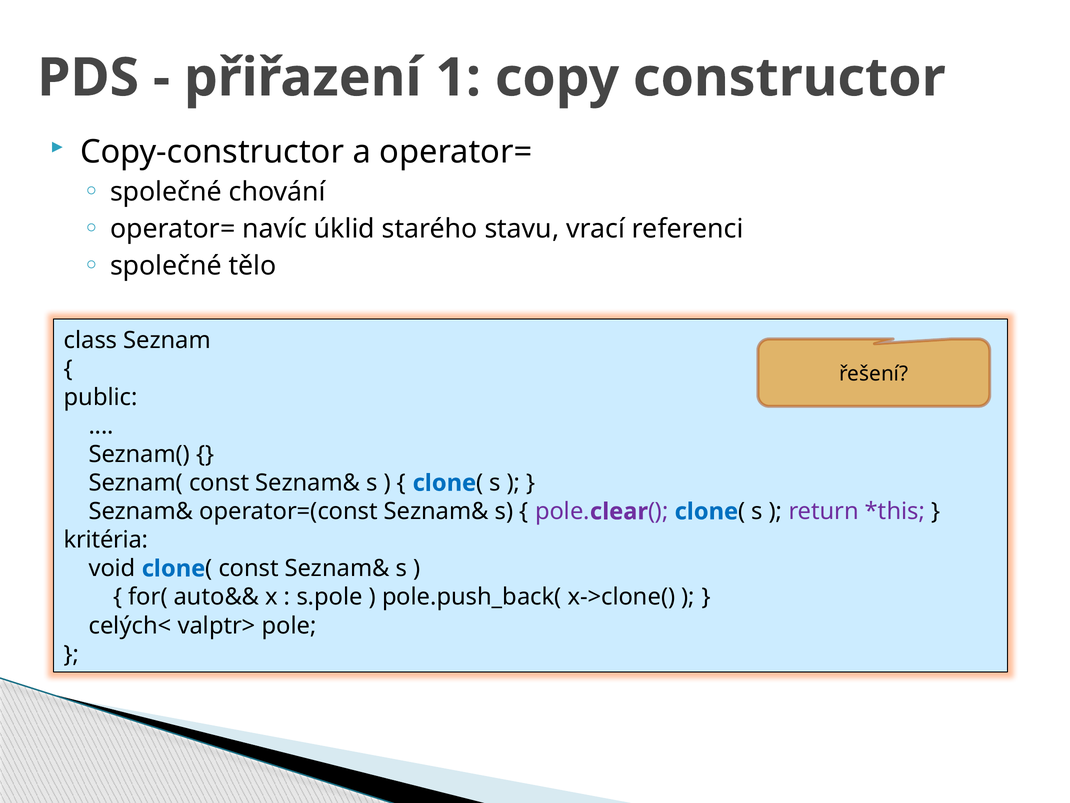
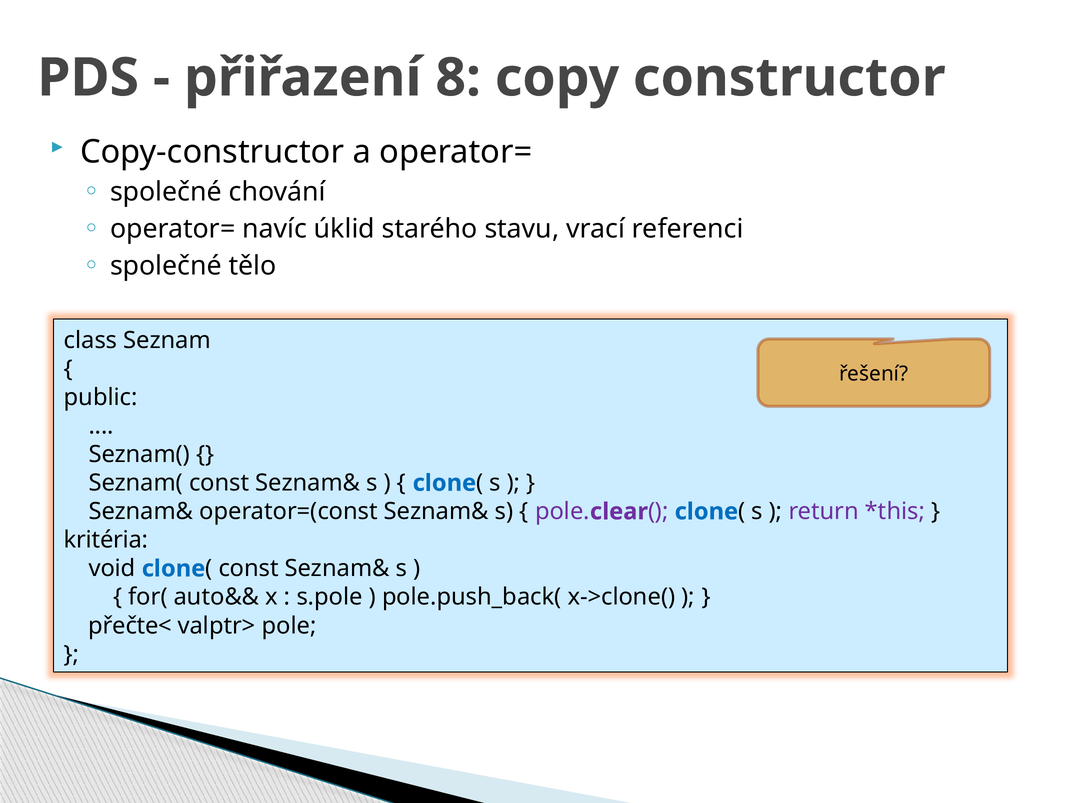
1: 1 -> 8 (458, 78)
celých<: celých< -> přečte< (130, 625)
